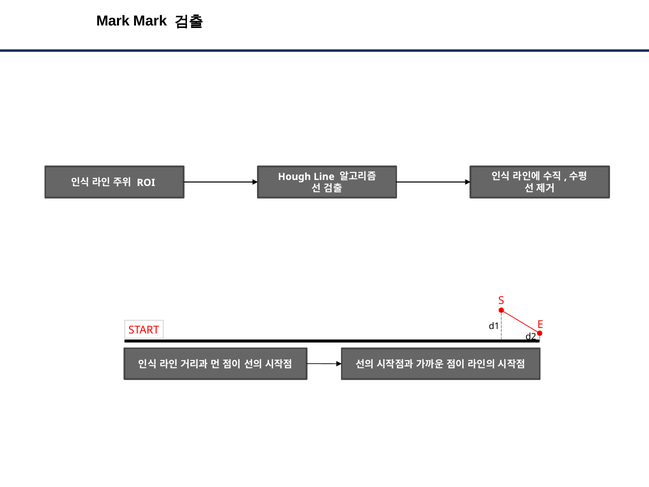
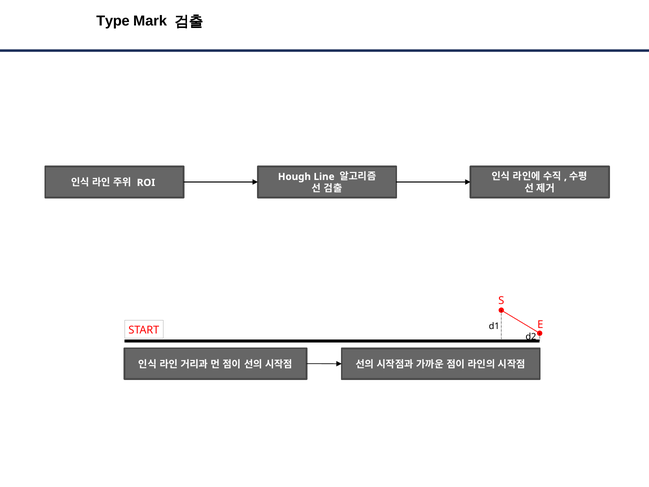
Mark: Mark -> Type (113, 21)
